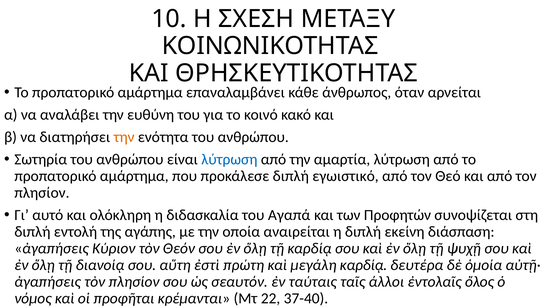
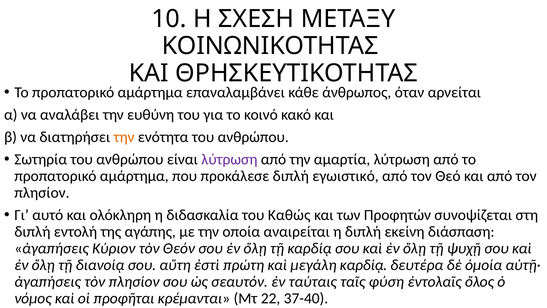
λύτρωση colour: blue -> purple (229, 159)
Αγαπά: Αγαπά -> Καθώς (289, 215)
άλλοι: άλλοι -> φύση (386, 281)
